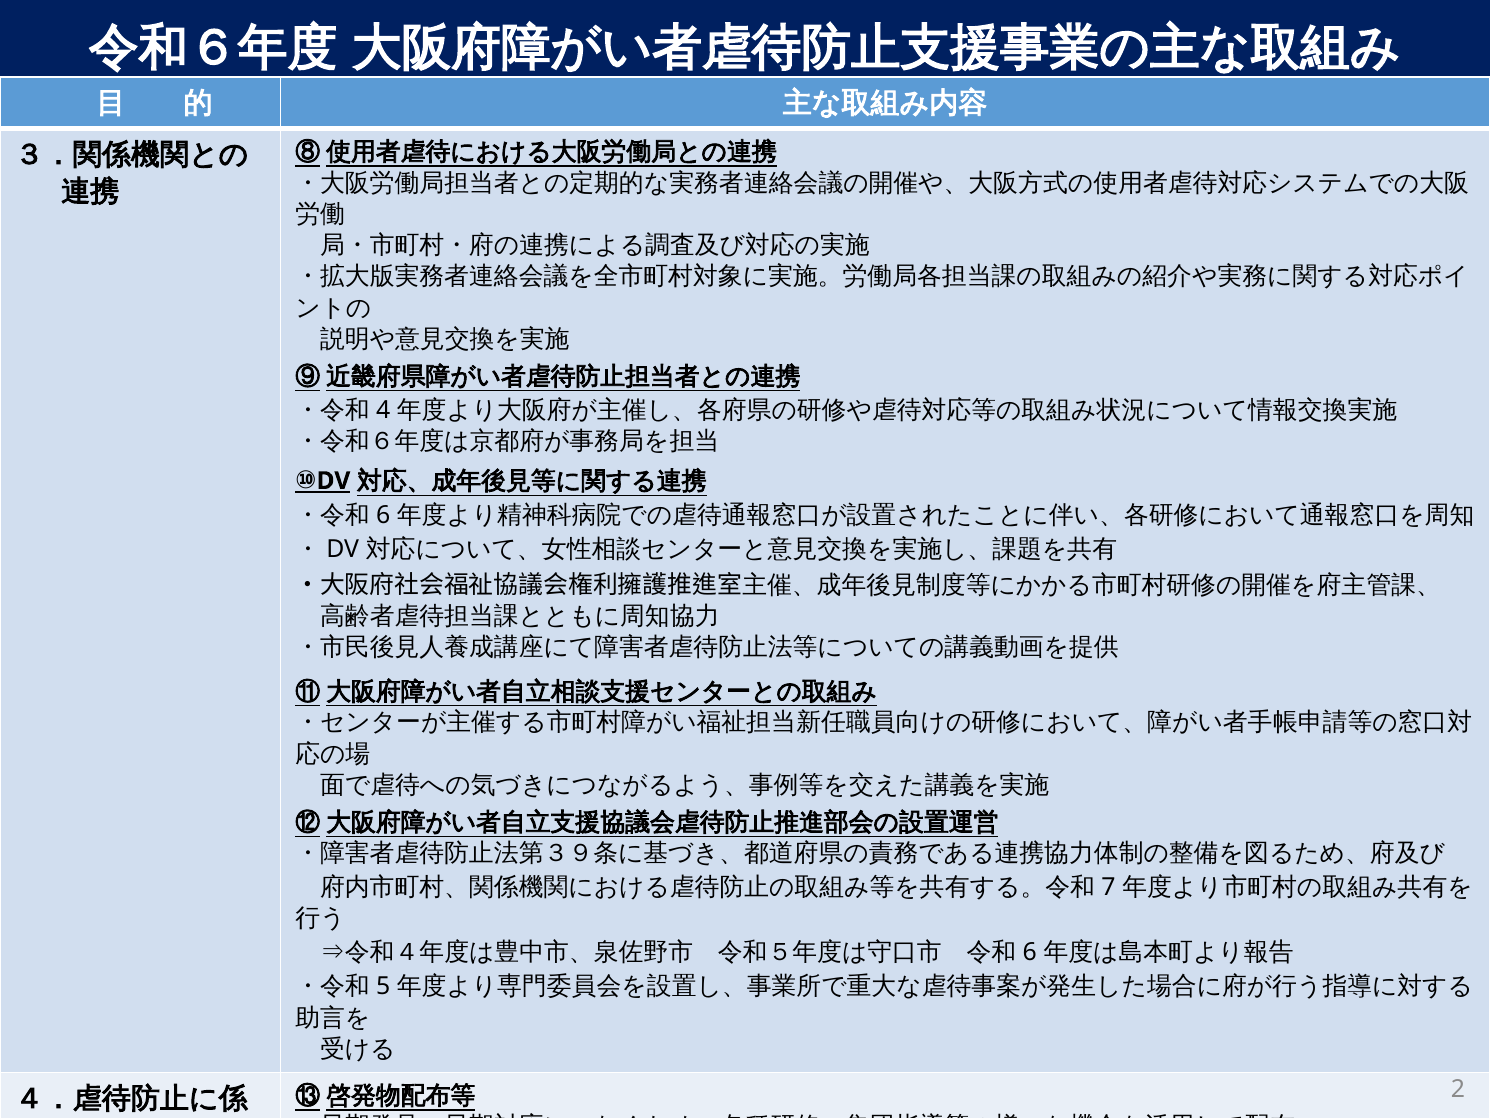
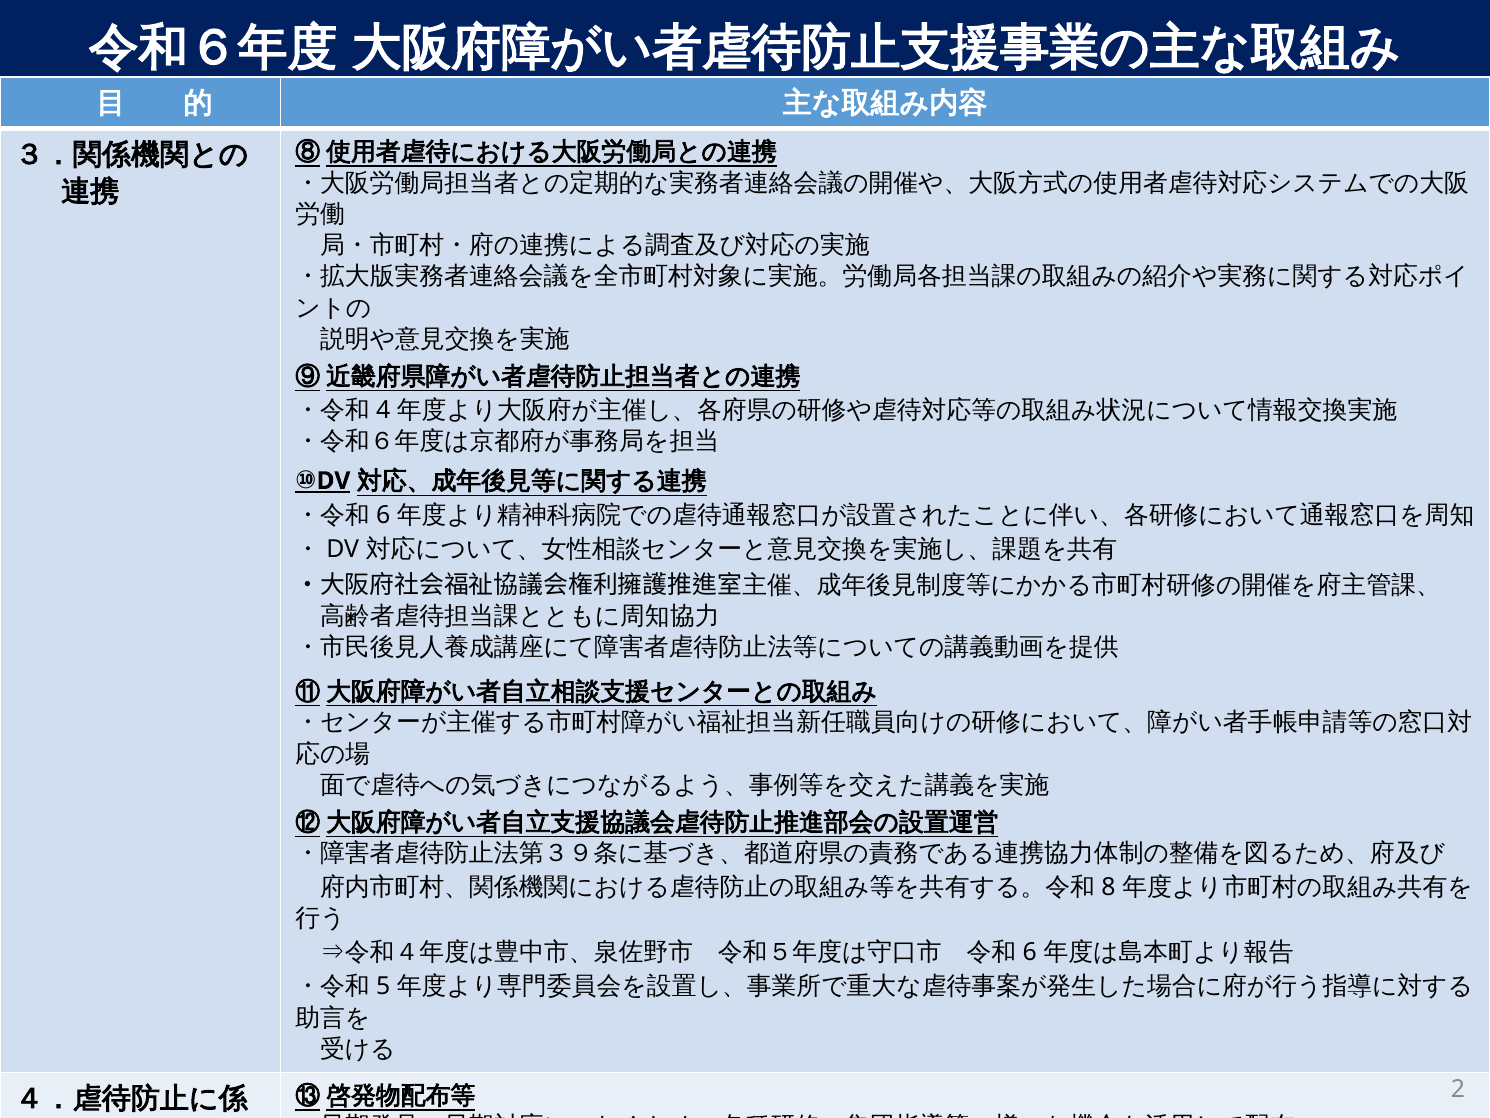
7: 7 -> 8 (1109, 887)
